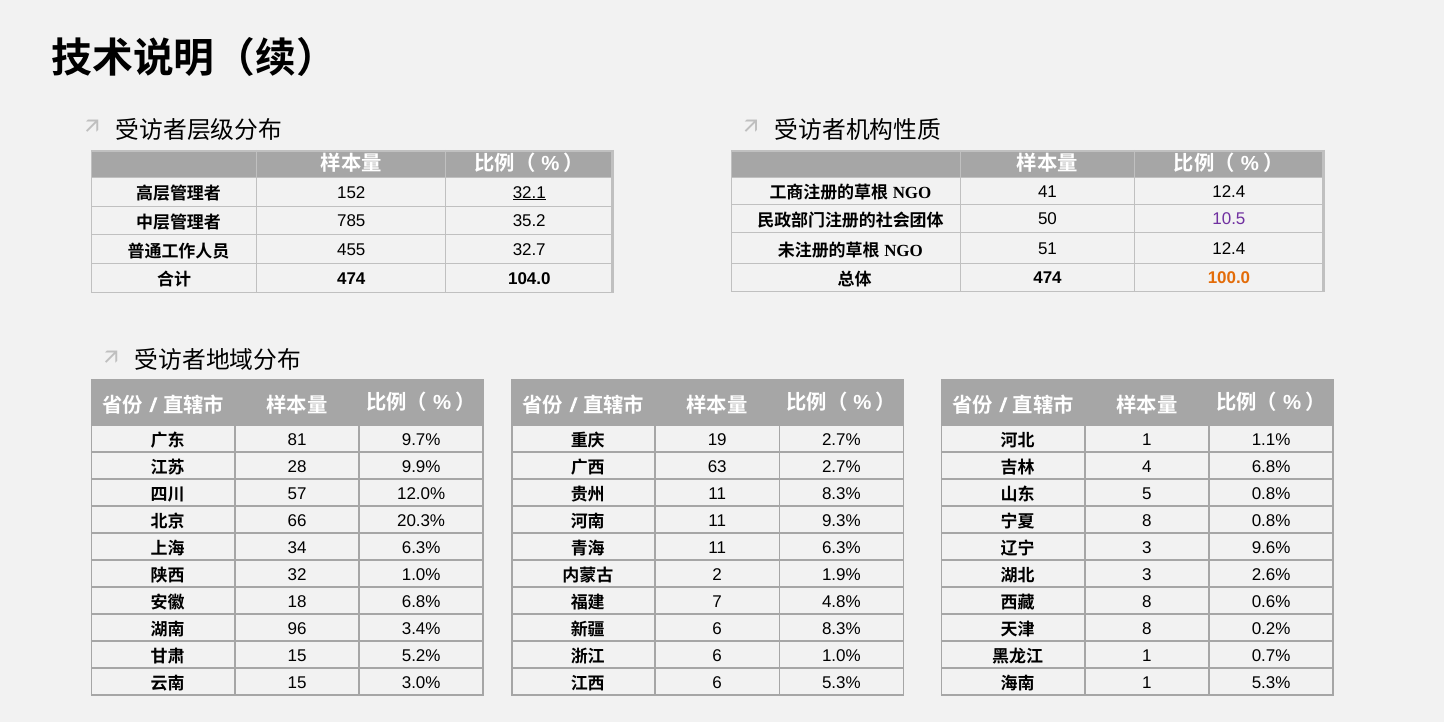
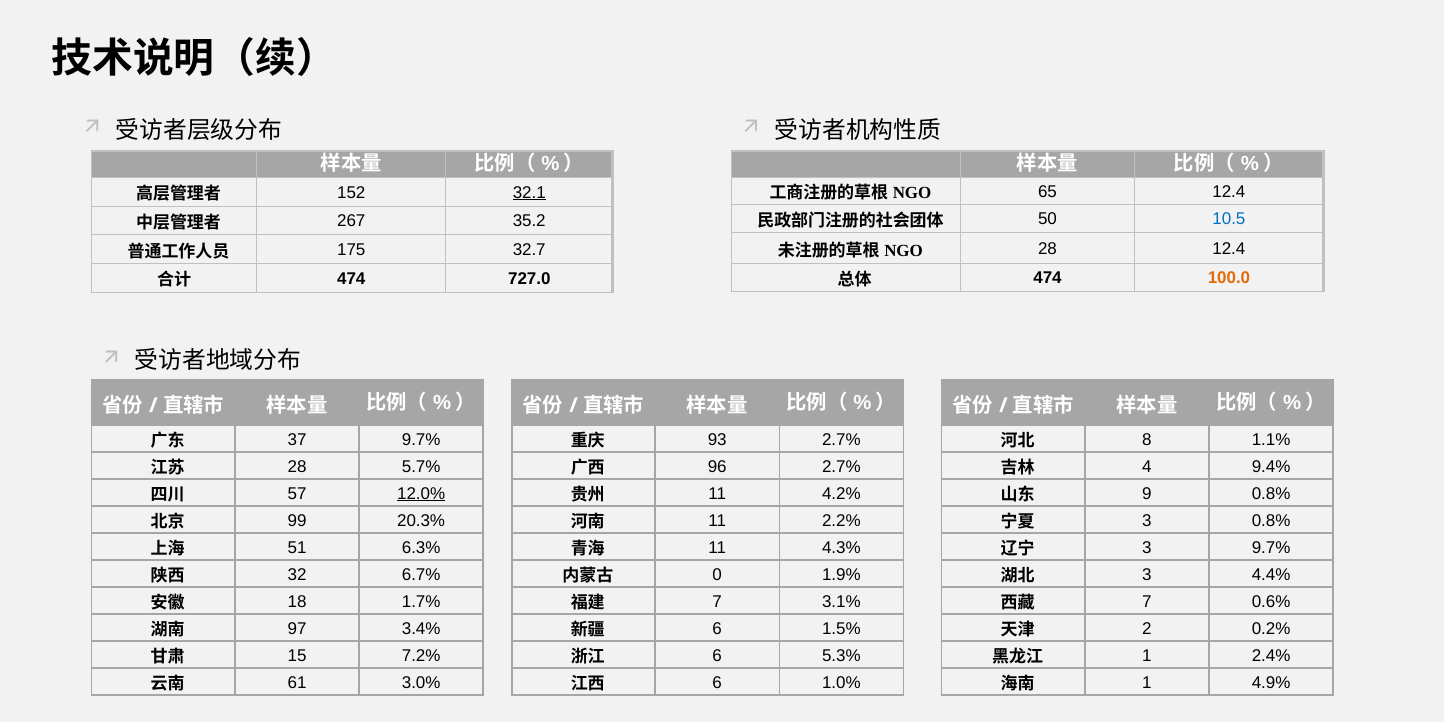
41: 41 -> 65 (1047, 192)
10.5 colour: purple -> blue (1229, 219)
785: 785 -> 267 (351, 221)
51: 51 -> 28 (1047, 249)
455: 455 -> 175 (351, 250)
104.0: 104.0 -> 727.0 (529, 279)
81: 81 -> 37 (297, 439)
19: 19 -> 93 (717, 439)
1: 1 -> 8 (1147, 439)
9.9%: 9.9% -> 5.7% (421, 466)
63: 63 -> 96 (717, 466)
4 6.8%: 6.8% -> 9.4% (1271, 466)
12.0% underline: none -> present (421, 493)
11 8.3%: 8.3% -> 4.2% (841, 493)
5: 5 -> 9 (1147, 493)
66: 66 -> 99 (297, 520)
9.3%: 9.3% -> 2.2% (841, 520)
8: 8 -> 3 (1147, 520)
34: 34 -> 51 (297, 547)
11 6.3%: 6.3% -> 4.3% (841, 547)
3 9.6%: 9.6% -> 9.7% (1271, 547)
32 1.0%: 1.0% -> 6.7% (421, 574)
2: 2 -> 0 (717, 574)
2.6%: 2.6% -> 4.4% (1271, 574)
18 6.8%: 6.8% -> 1.7% (421, 601)
4.8%: 4.8% -> 3.1% (841, 601)
8: 8 -> 7 (1147, 601)
96: 96 -> 97 (297, 628)
6 8.3%: 8.3% -> 1.5% (841, 628)
8: 8 -> 2 (1147, 628)
5.2%: 5.2% -> 7.2% (421, 655)
6 1.0%: 1.0% -> 5.3% (841, 655)
0.7%: 0.7% -> 2.4% (1271, 655)
15: 15 -> 61 (297, 682)
6 5.3%: 5.3% -> 1.0% (841, 682)
1 5.3%: 5.3% -> 4.9% (1271, 682)
